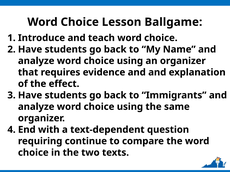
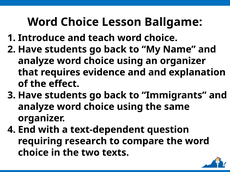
continue: continue -> research (86, 141)
